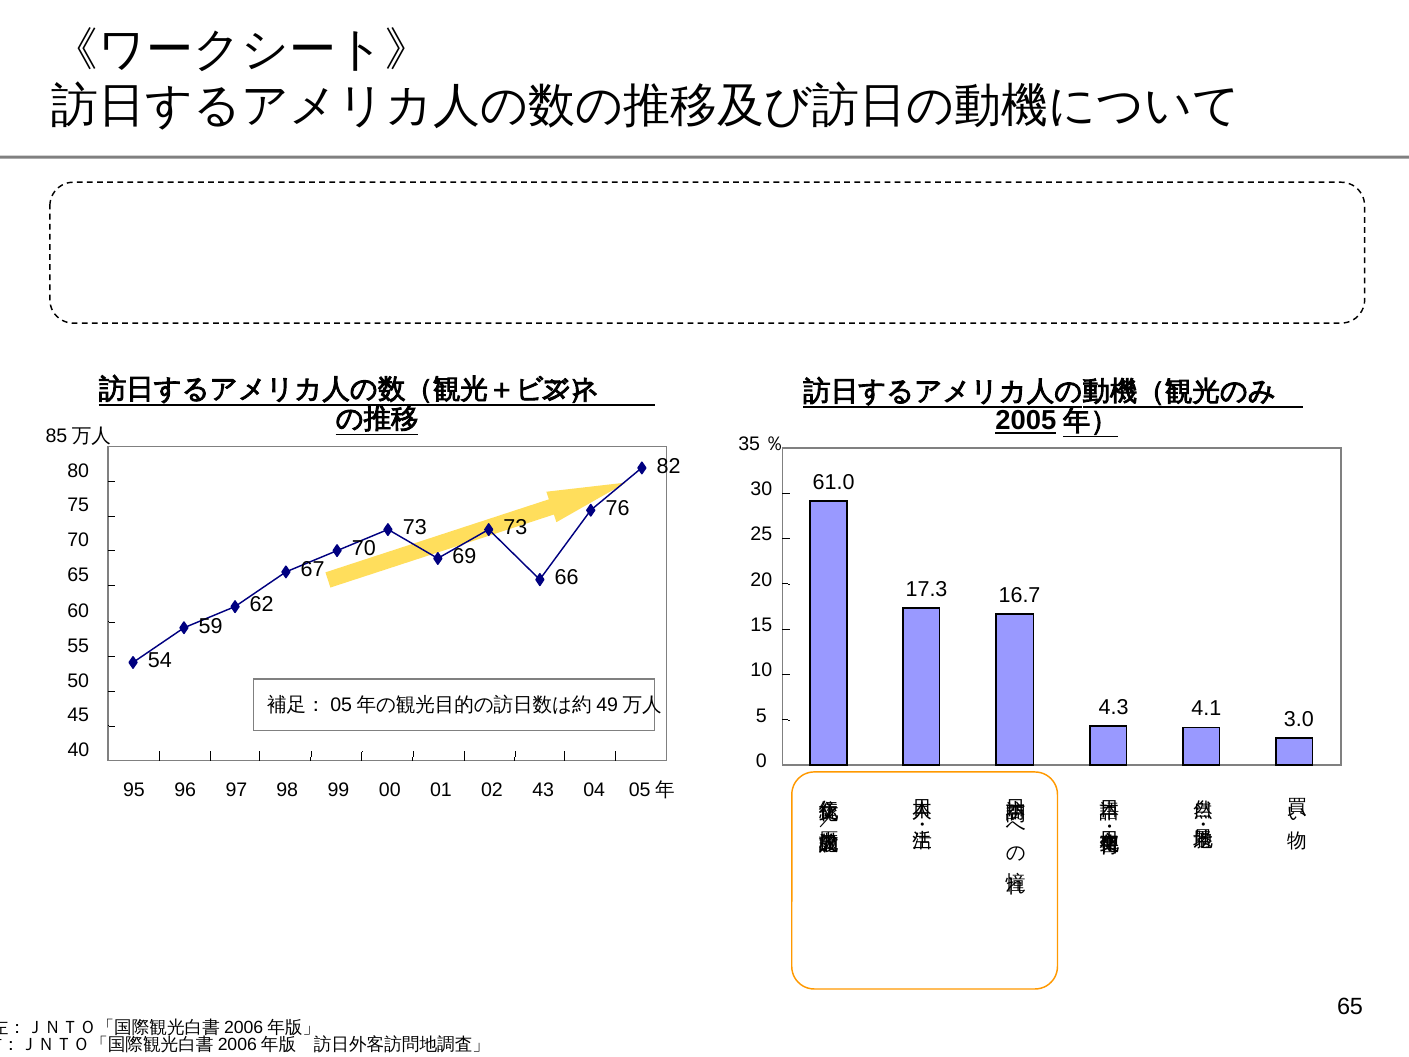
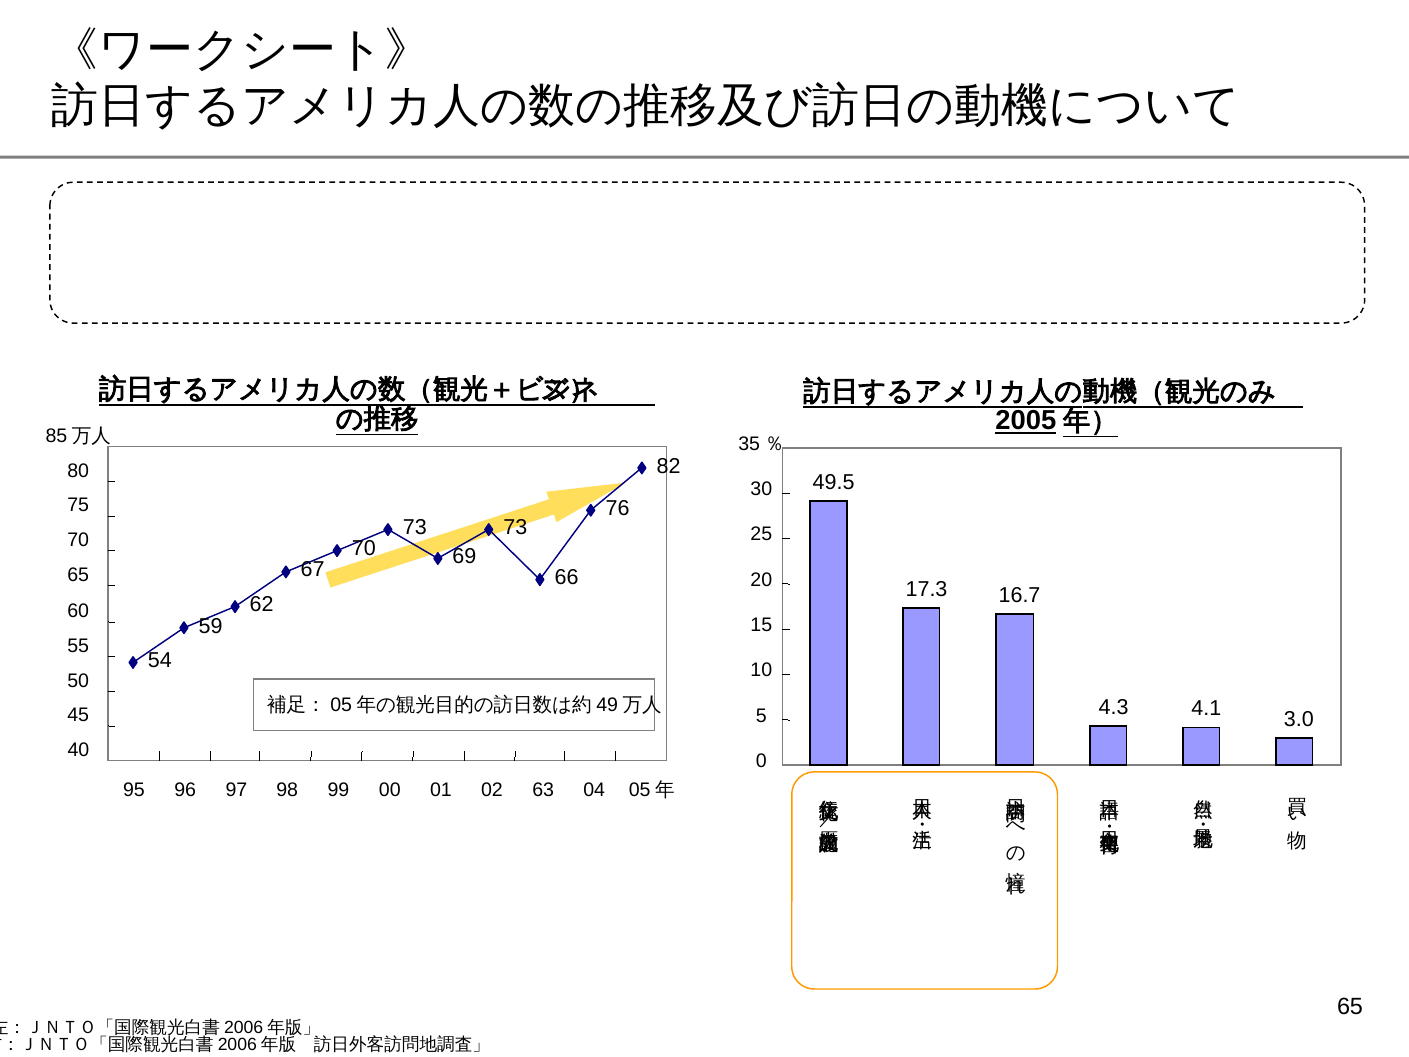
61.0: 61.0 -> 49.5 (834, 482)
43: 43 -> 63 (543, 790)
